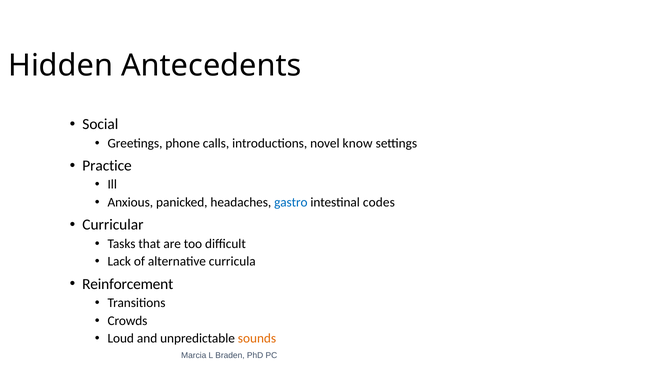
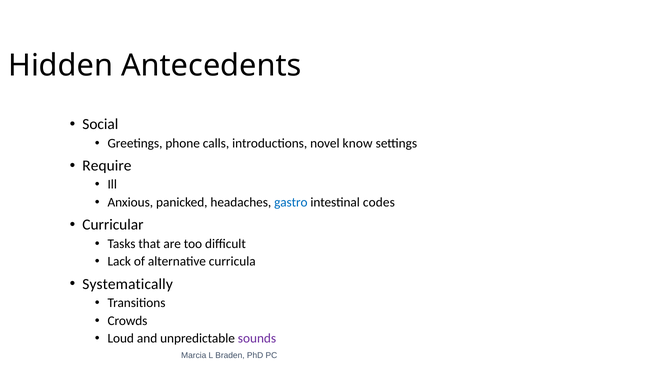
Practice: Practice -> Require (107, 166)
Reinforcement: Reinforcement -> Systematically (128, 284)
sounds colour: orange -> purple (257, 339)
